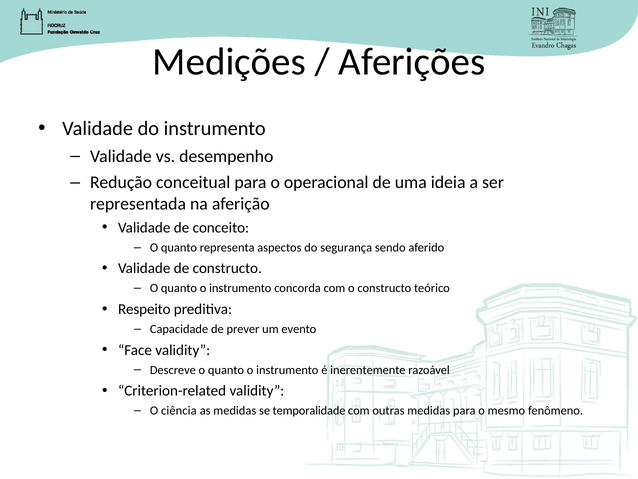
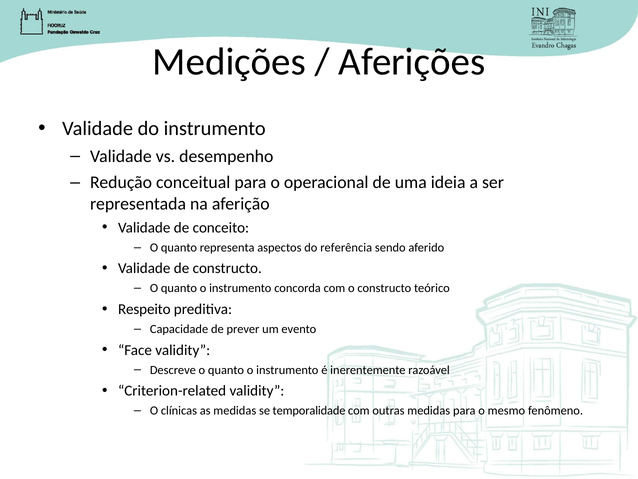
segurança: segurança -> referência (346, 247)
ciência: ciência -> clínicas (179, 410)
